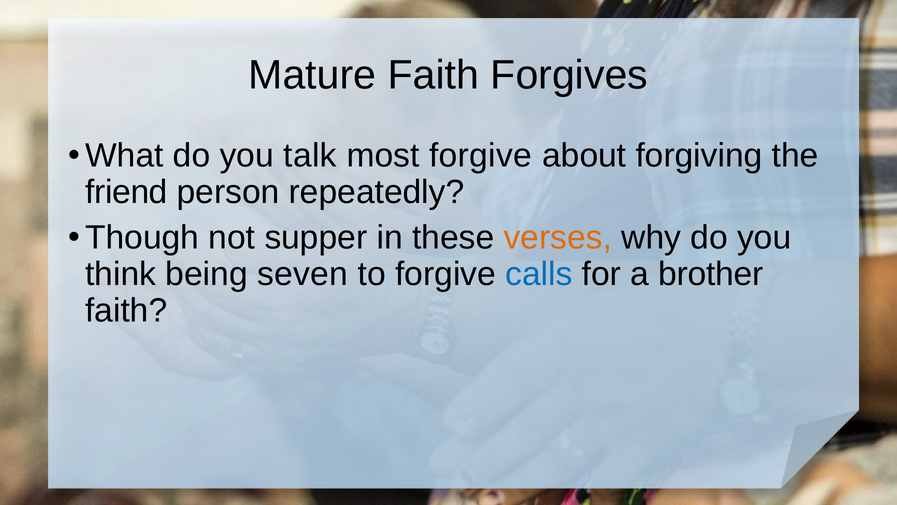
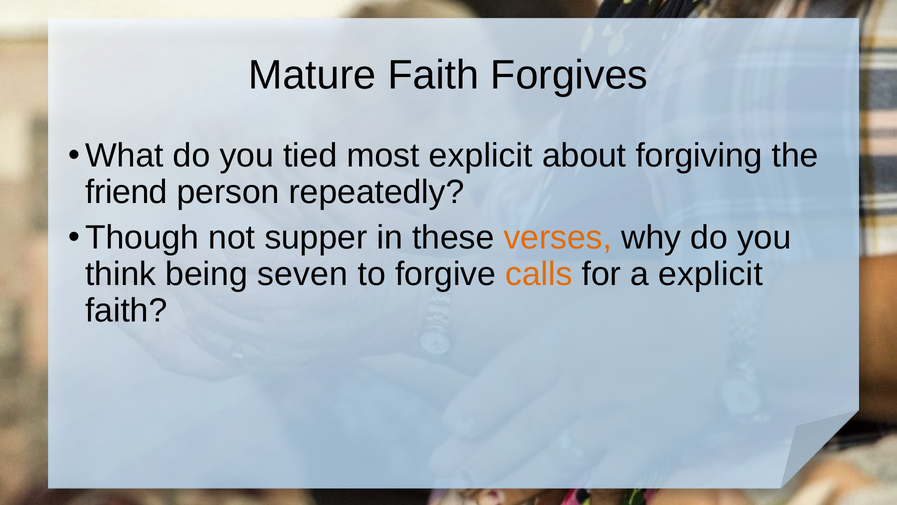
talk: talk -> tied (310, 156)
most forgive: forgive -> explicit (481, 156)
calls colour: blue -> orange (539, 274)
a brother: brother -> explicit (711, 274)
